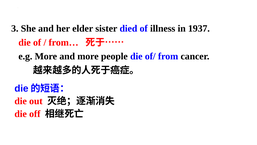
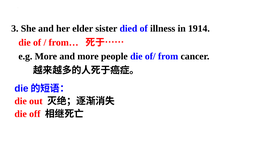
1937: 1937 -> 1914 (199, 28)
